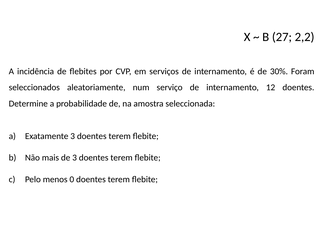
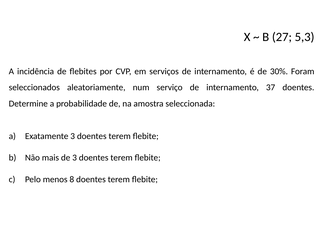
2,2: 2,2 -> 5,3 (305, 37)
12: 12 -> 37 (271, 88)
0: 0 -> 8 (72, 179)
